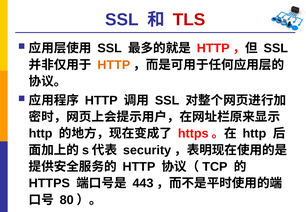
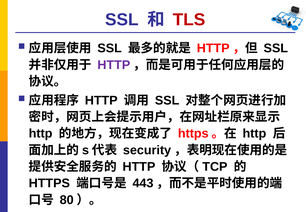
HTTP colour: orange -> purple (114, 65)
